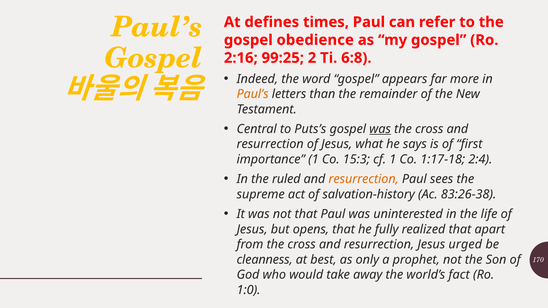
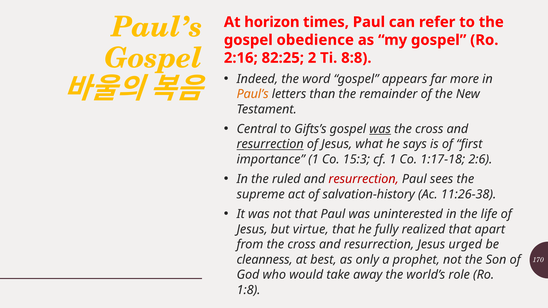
defines: defines -> horizon (272, 22)
99:25: 99:25 -> 82:25 (283, 58)
6:8: 6:8 -> 8:8 (356, 58)
Puts’s: Puts’s -> Gifts’s (310, 129)
resurrection underline: none -> present (270, 144)
2:4: 2:4 -> 2:6 (480, 159)
resurrection colour: orange -> red (364, 179)
83:26-38: 83:26-38 -> 11:26-38 (469, 194)
opens: opens -> virtue (311, 229)
fact: fact -> role (459, 275)
1:0: 1:0 -> 1:8 (249, 290)
